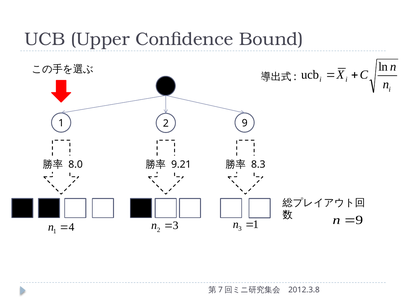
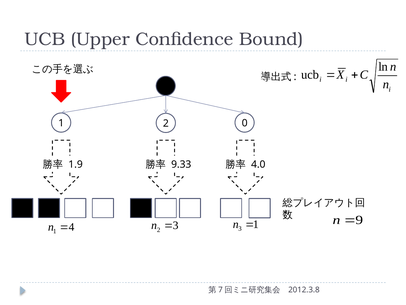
2 9: 9 -> 0 (245, 123)
8.0: 8.0 -> 1.9 (76, 164)
9.21: 9.21 -> 9.33 (181, 164)
8.3: 8.3 -> 4.0 (258, 164)
